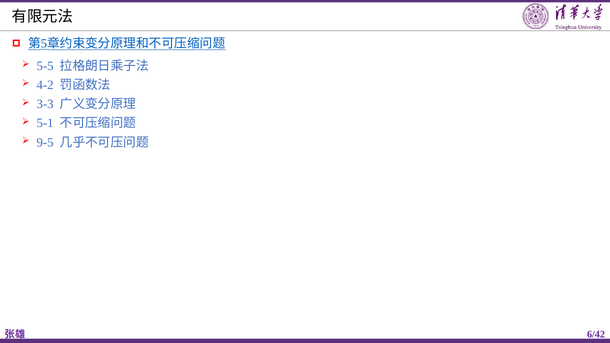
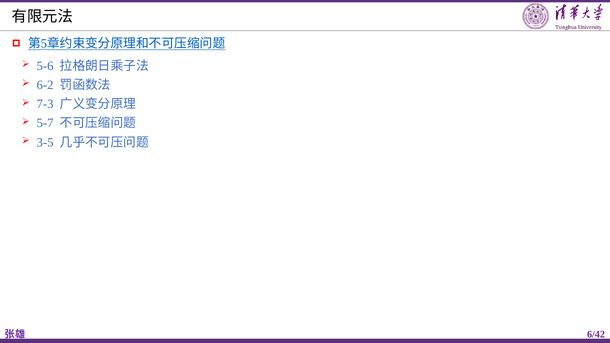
5-5: 5-5 -> 5-6 (45, 66)
4-2: 4-2 -> 6-2 (45, 85)
3-3: 3-3 -> 7-3 (45, 104)
5-1: 5-1 -> 5-7 (45, 123)
9-5: 9-5 -> 3-5 (45, 142)
